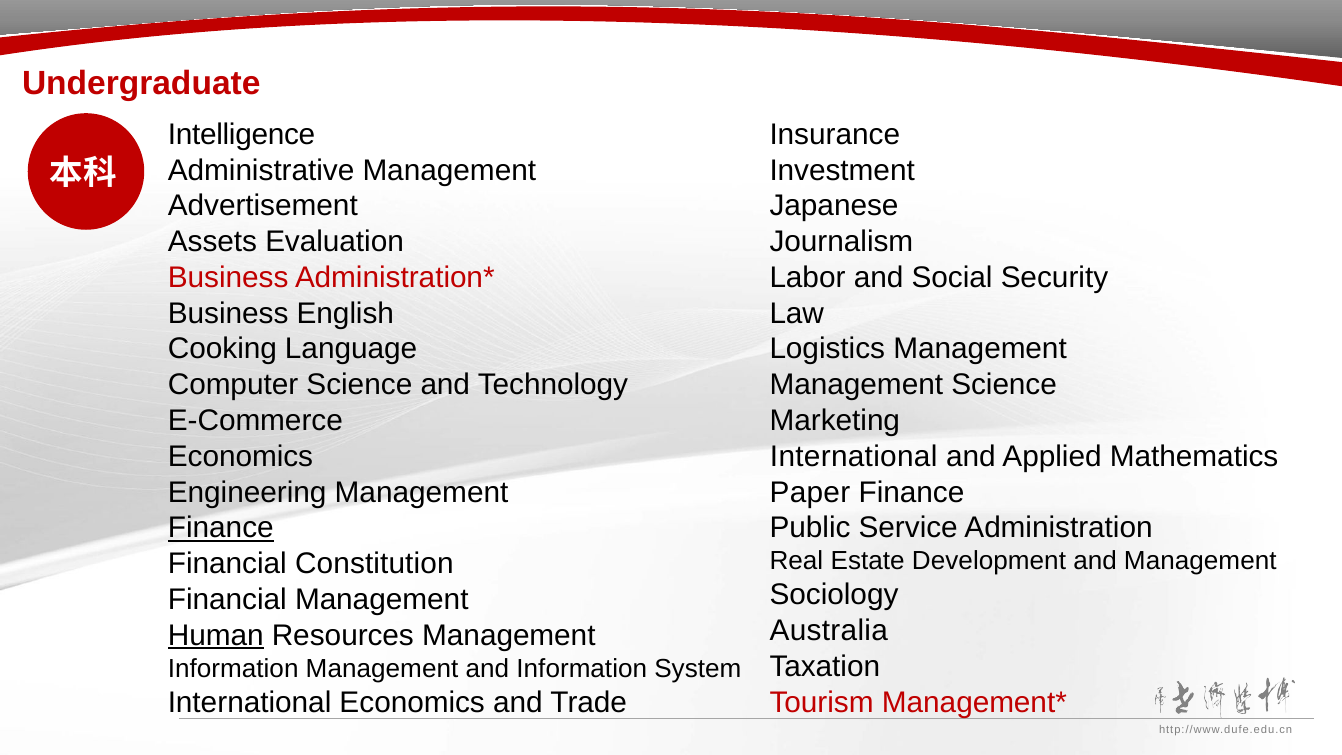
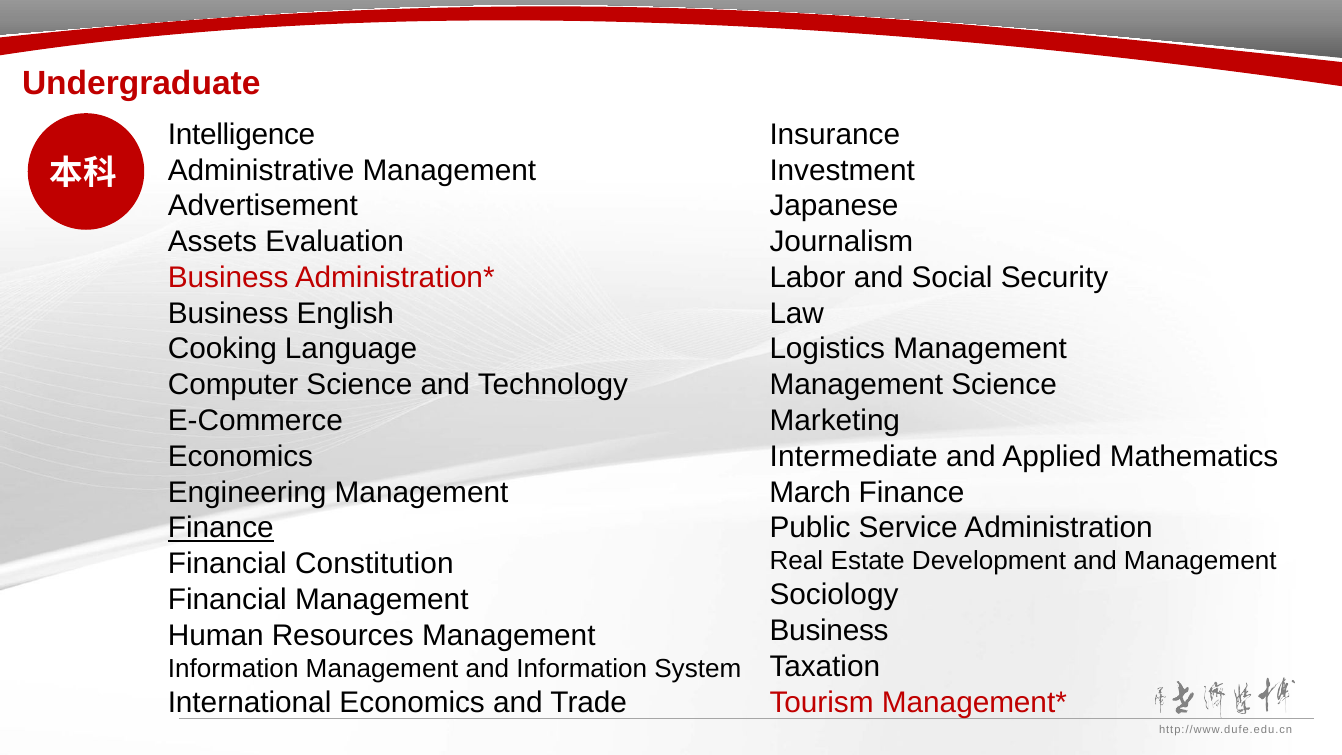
International: International -> Intermediate (854, 456)
Paper: Paper -> March (810, 492)
Australia: Australia -> Business (829, 631)
Human underline: present -> none (216, 635)
